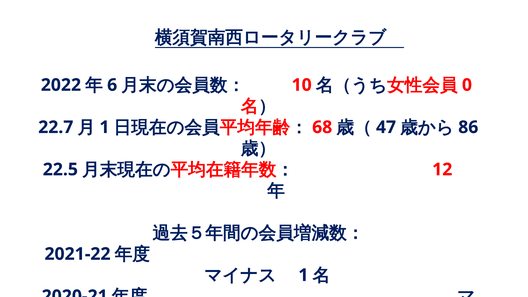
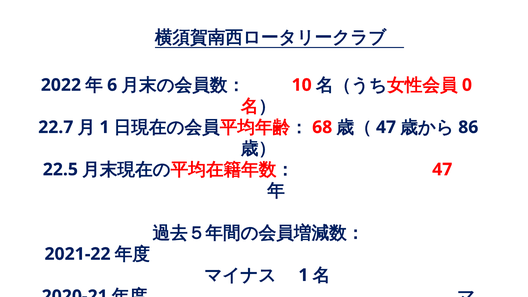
12: 12 -> 47 (442, 170)
